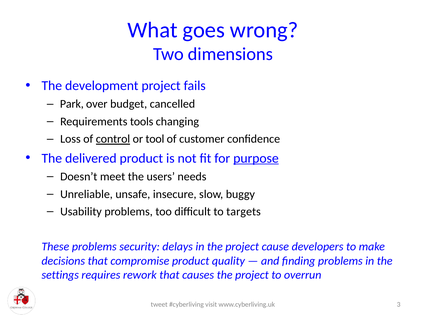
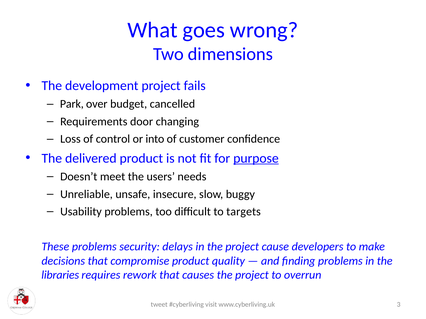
tools: tools -> door (142, 122)
control underline: present -> none (113, 139)
tool: tool -> into (155, 139)
settings: settings -> libraries (60, 275)
